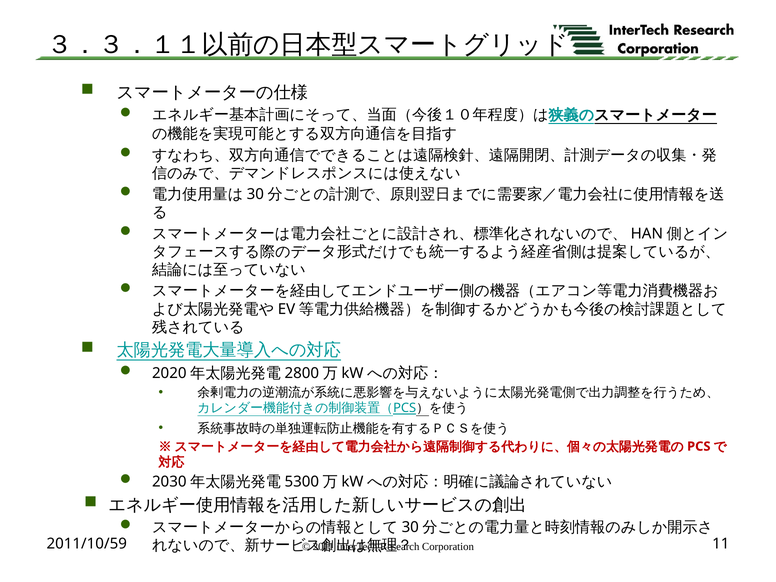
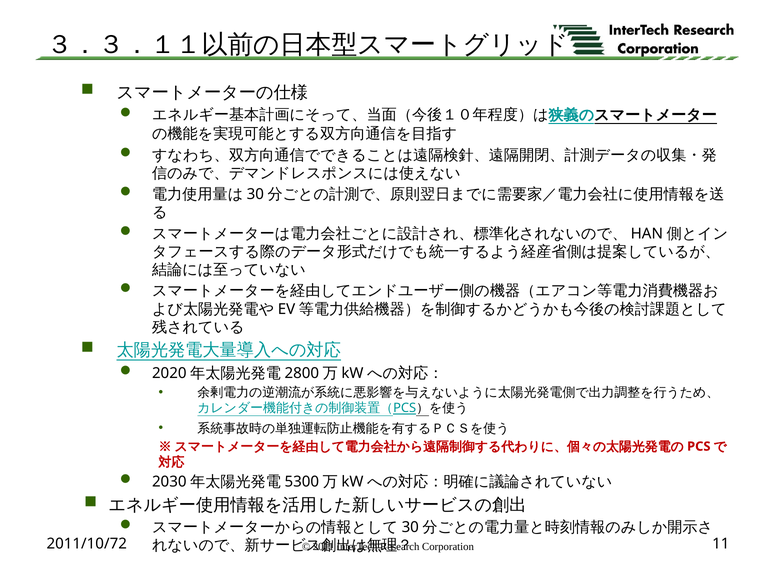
2011/10/59: 2011/10/59 -> 2011/10/72 (87, 544)
